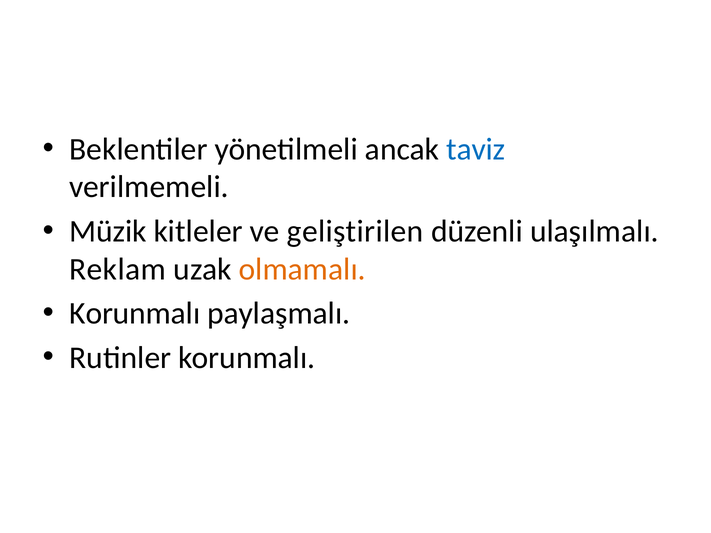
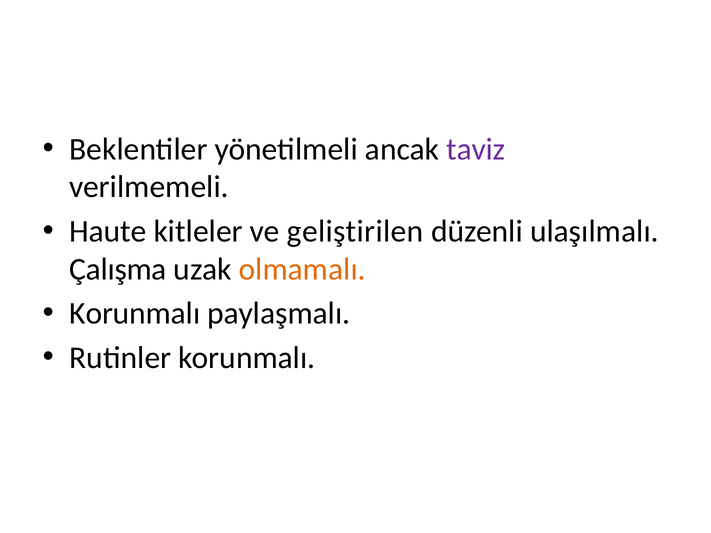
taviz colour: blue -> purple (476, 149)
Müzik: Müzik -> Haute (108, 231)
Reklam: Reklam -> Çalışma (118, 269)
